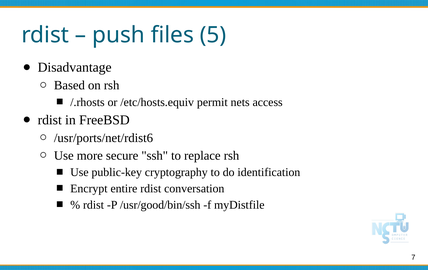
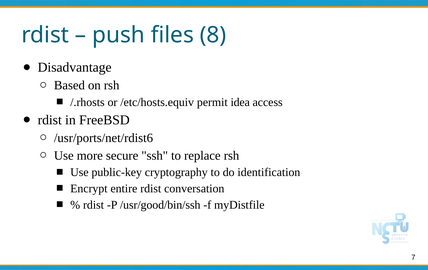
5: 5 -> 8 (213, 35)
nets: nets -> idea (240, 102)
